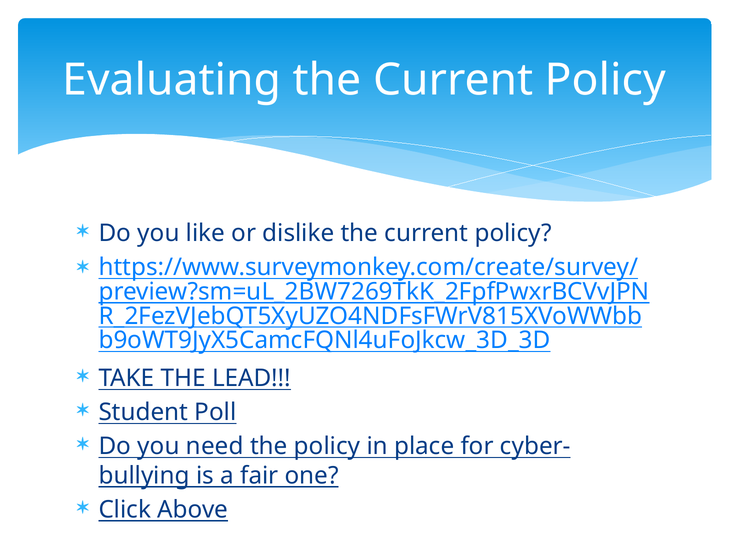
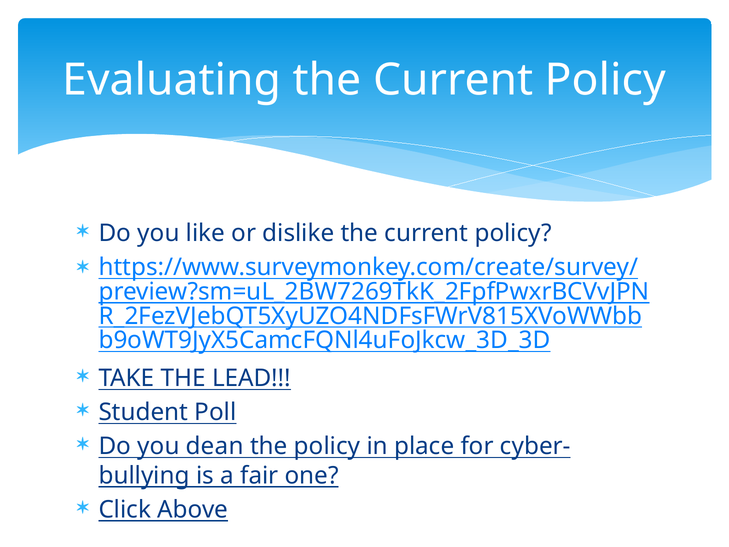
need: need -> dean (215, 446)
